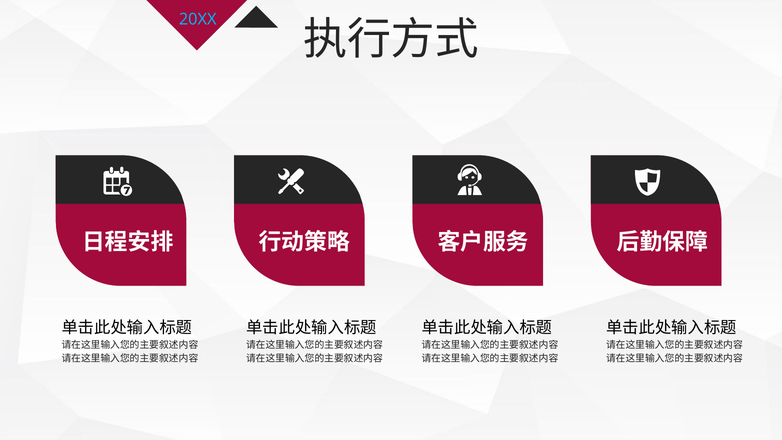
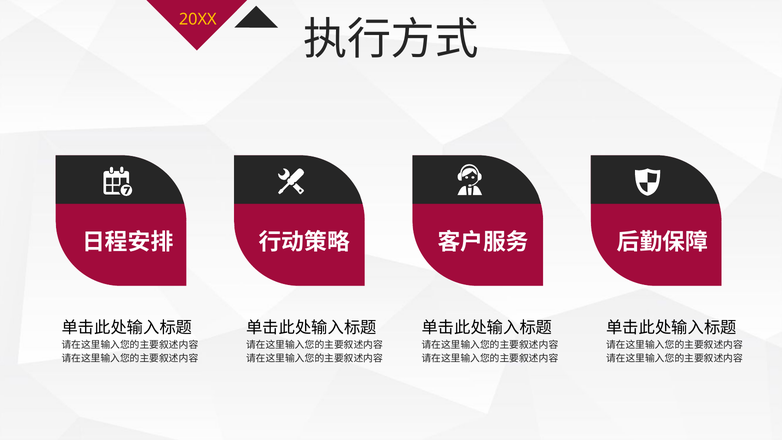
20XX colour: light blue -> yellow (198, 20)
